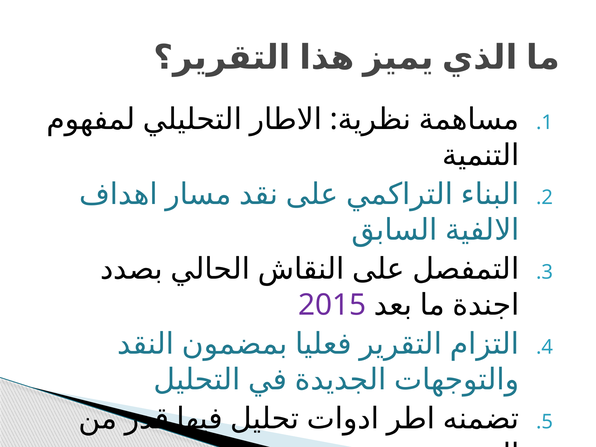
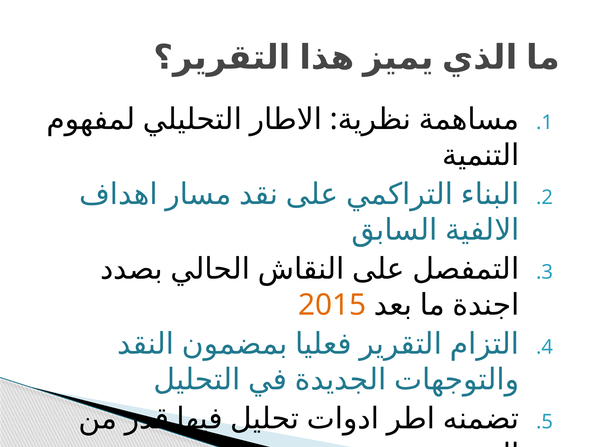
2015 colour: purple -> orange (332, 305)
